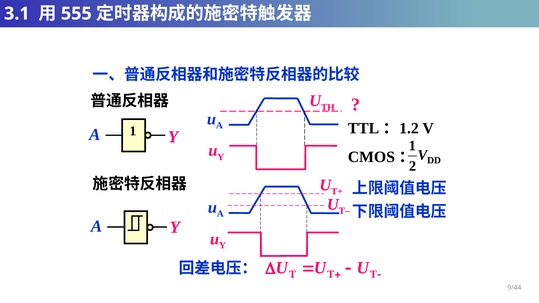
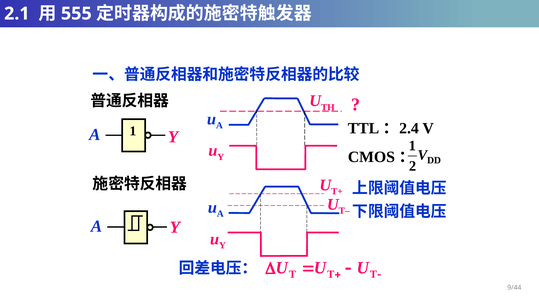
3.1: 3.1 -> 2.1 (17, 14)
1.2: 1.2 -> 2.4 (409, 128)
